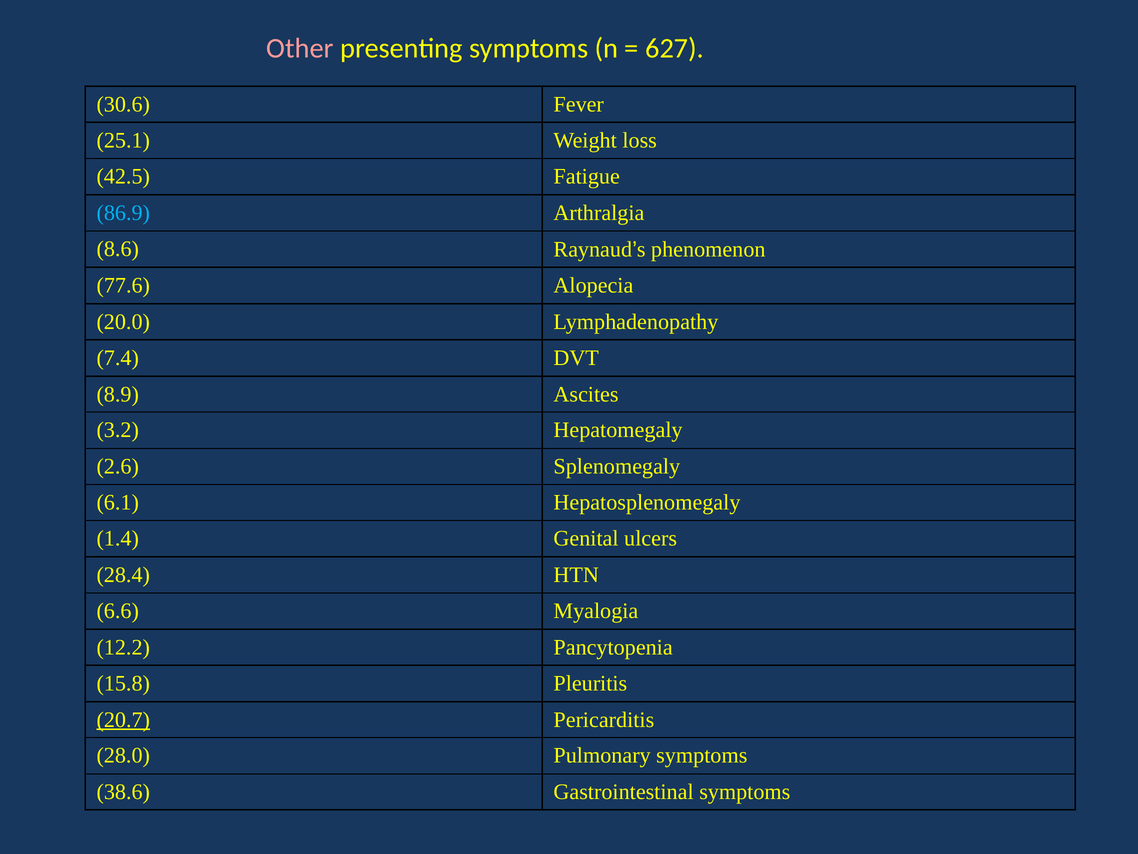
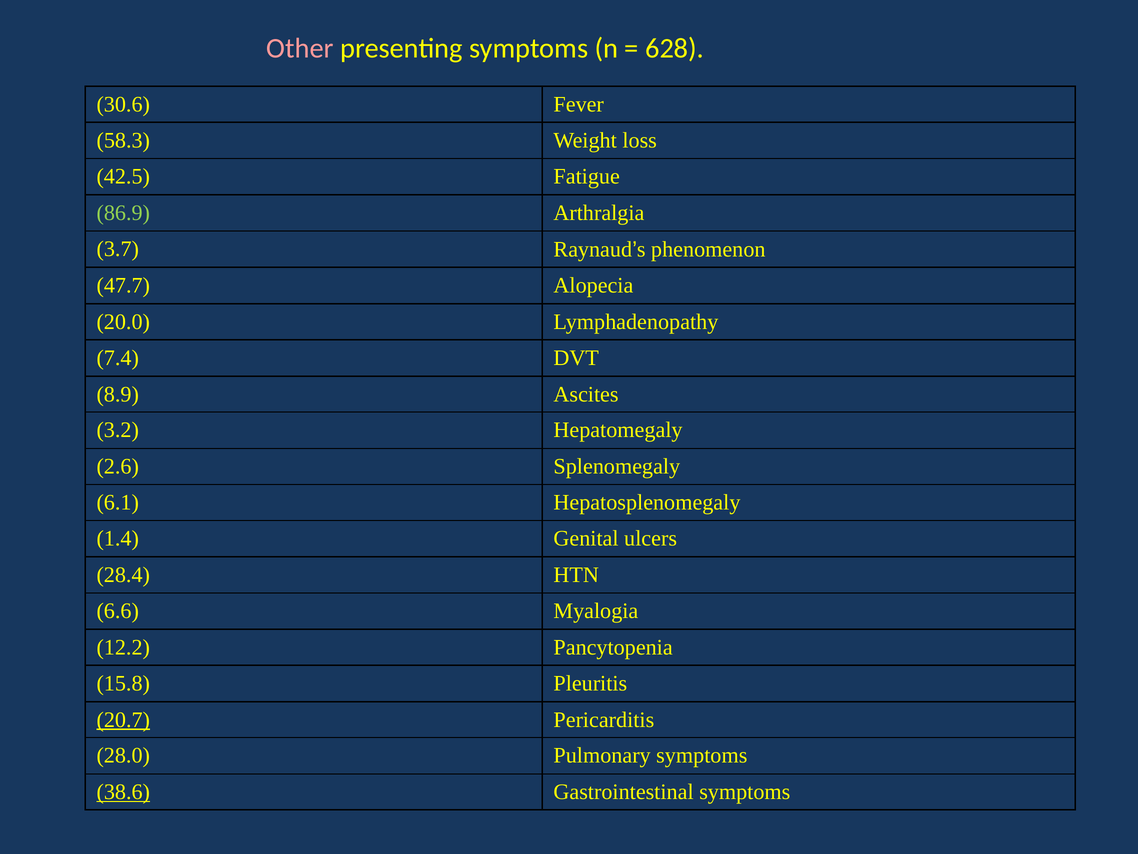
627: 627 -> 628 (675, 48)
25.1: 25.1 -> 58.3 (123, 140)
86.9 colour: light blue -> light green (123, 213)
8.6: 8.6 -> 3.7 (118, 249)
77.6: 77.6 -> 47.7 (123, 285)
38.6 underline: none -> present (123, 792)
